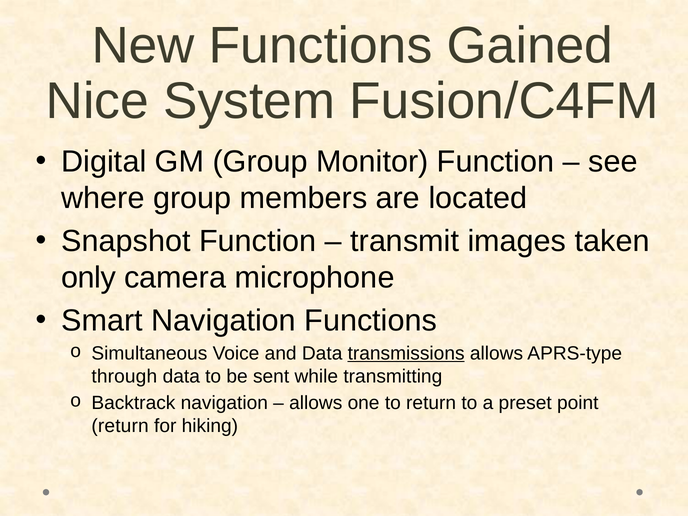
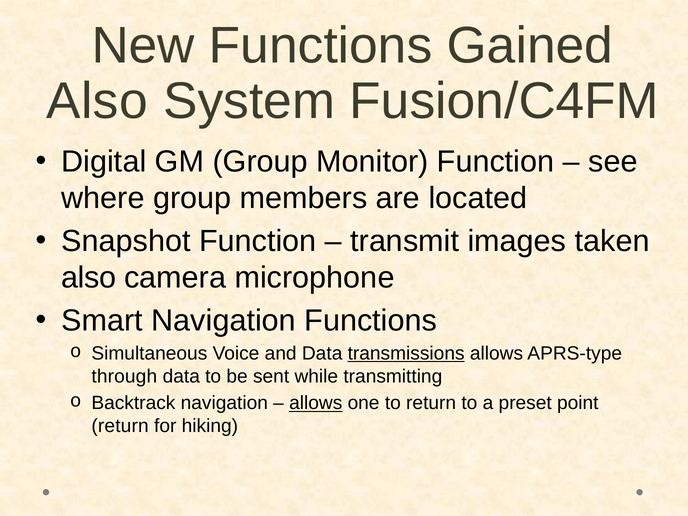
Nice: Nice -> Also (97, 101)
only: only -> also (89, 278)
allows underline: none -> present (316, 403)
